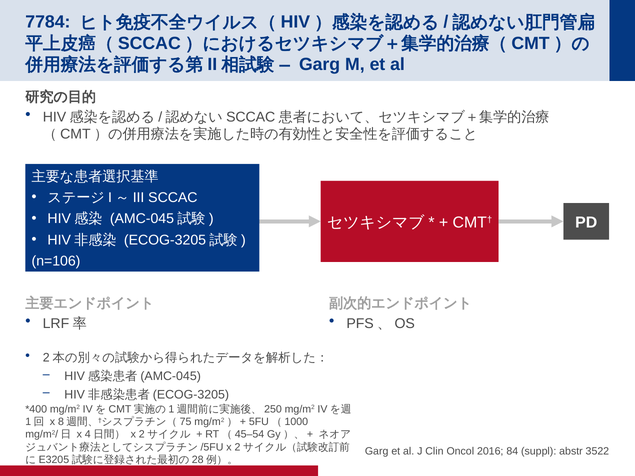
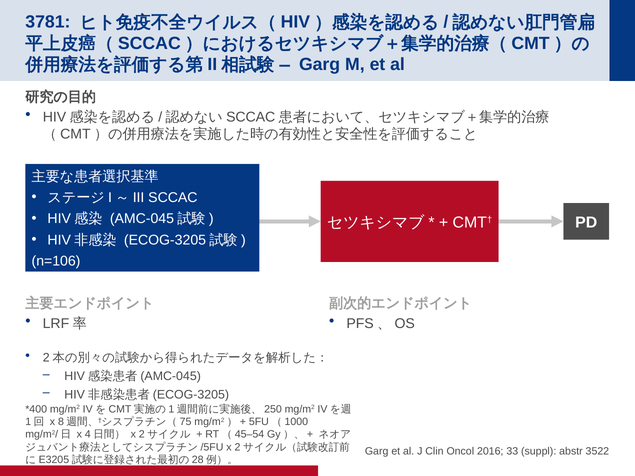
7784: 7784 -> 3781 (48, 22)
84: 84 -> 33 (512, 452)
